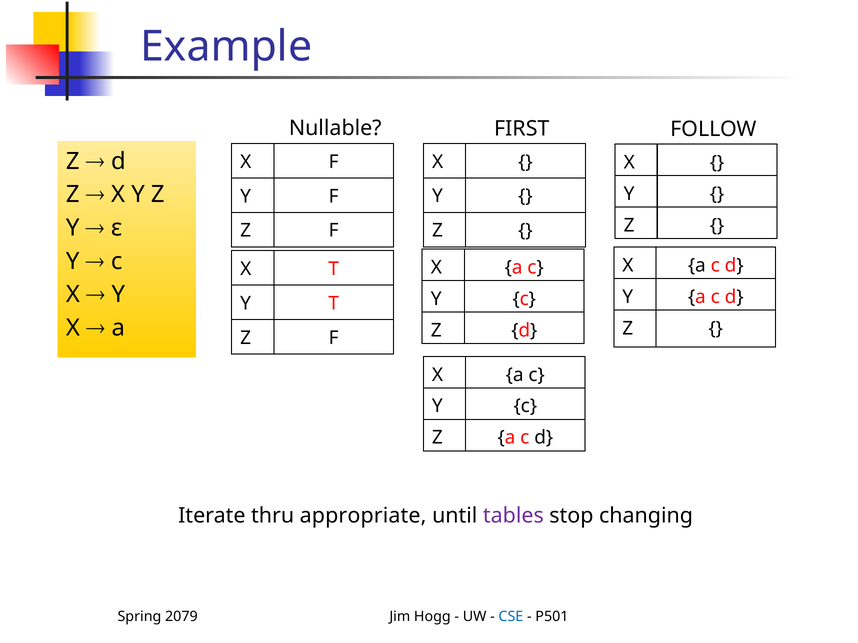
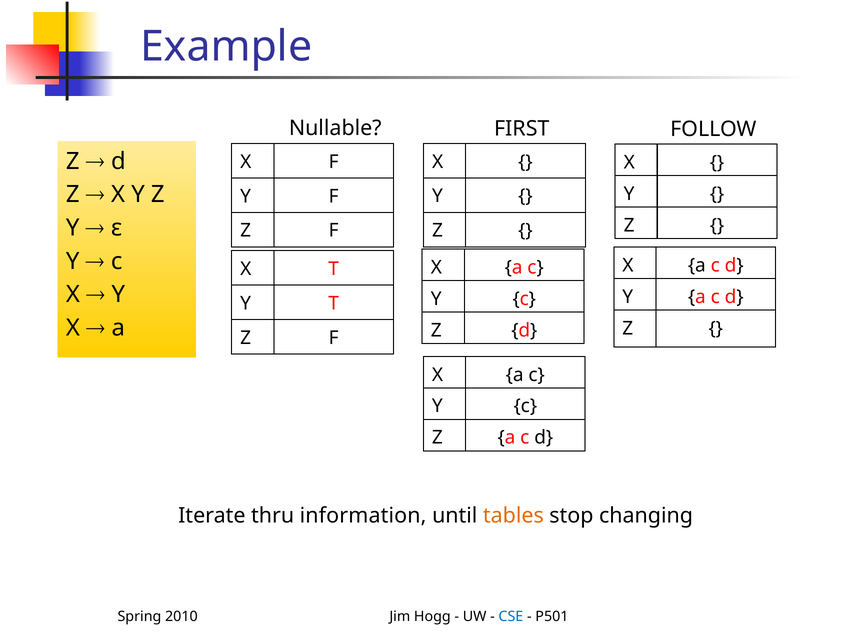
appropriate: appropriate -> information (363, 516)
tables colour: purple -> orange (513, 516)
2079: 2079 -> 2010 (181, 617)
